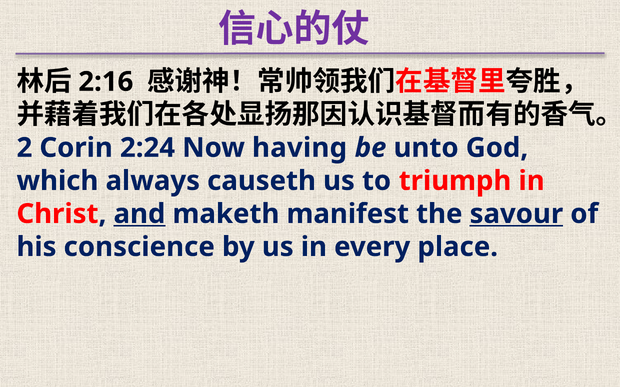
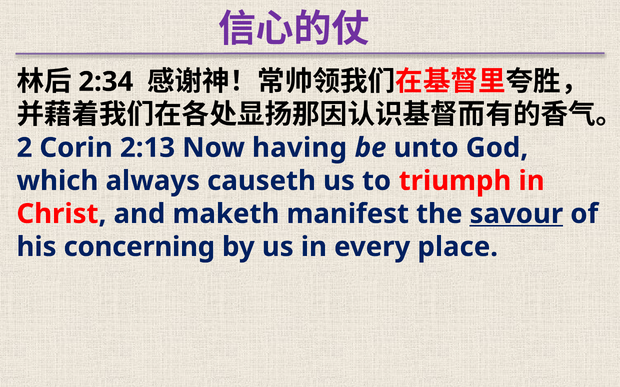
2:16: 2:16 -> 2:34 (106, 82)
2:24: 2:24 -> 2:13 (148, 148)
and underline: present -> none (139, 214)
conscience: conscience -> concerning (139, 247)
